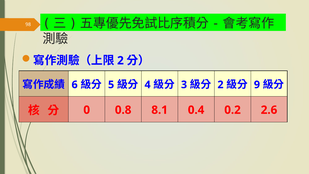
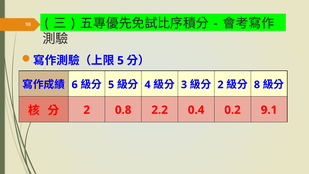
2: 2 -> 5 (120, 60)
9: 9 -> 8 (257, 85)
0: 0 -> 2 (87, 110)
8.1: 8.1 -> 2.2 (160, 110)
2.6: 2.6 -> 9.1 (269, 110)
